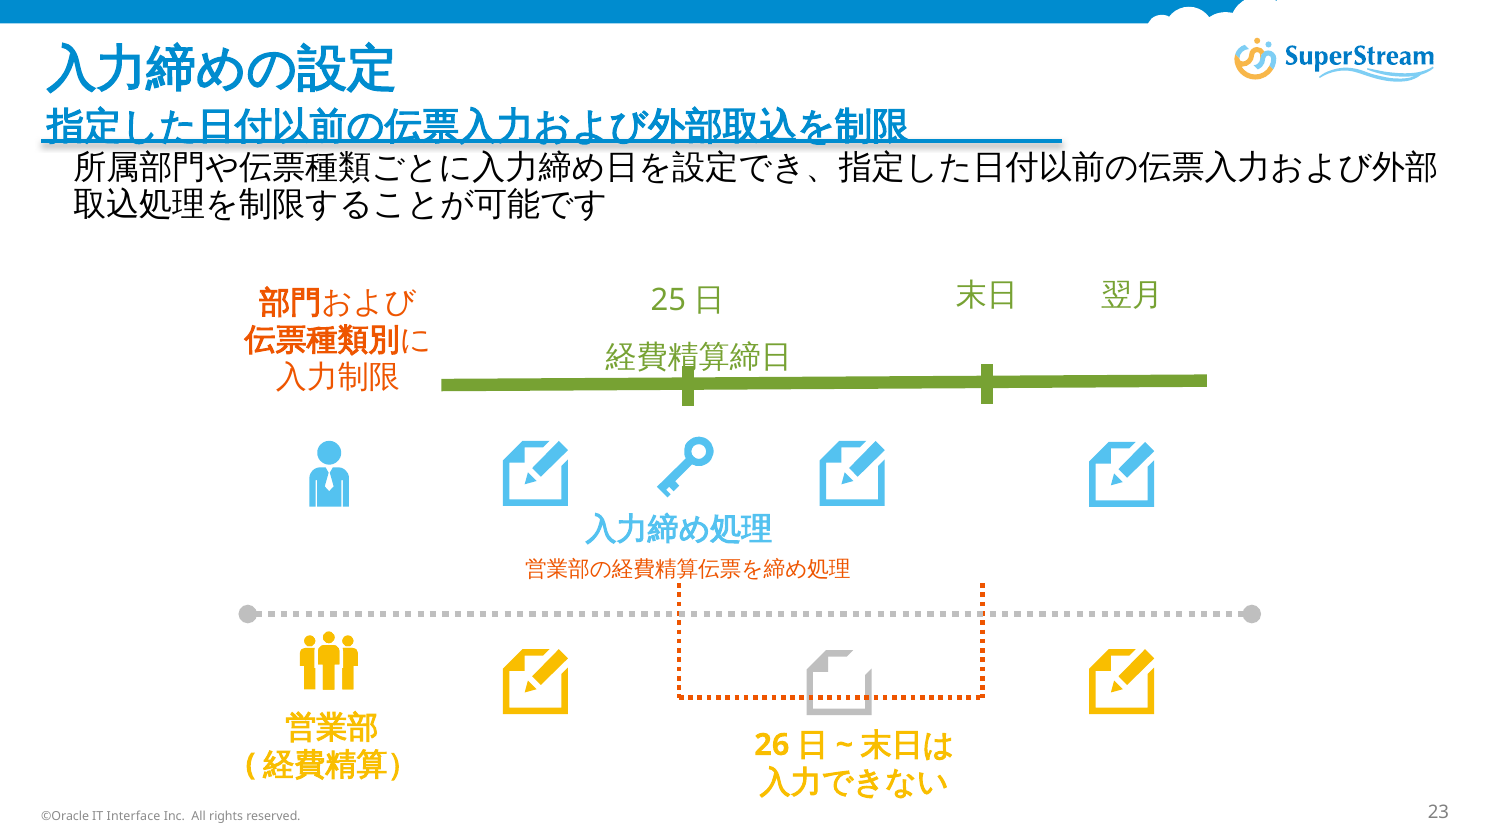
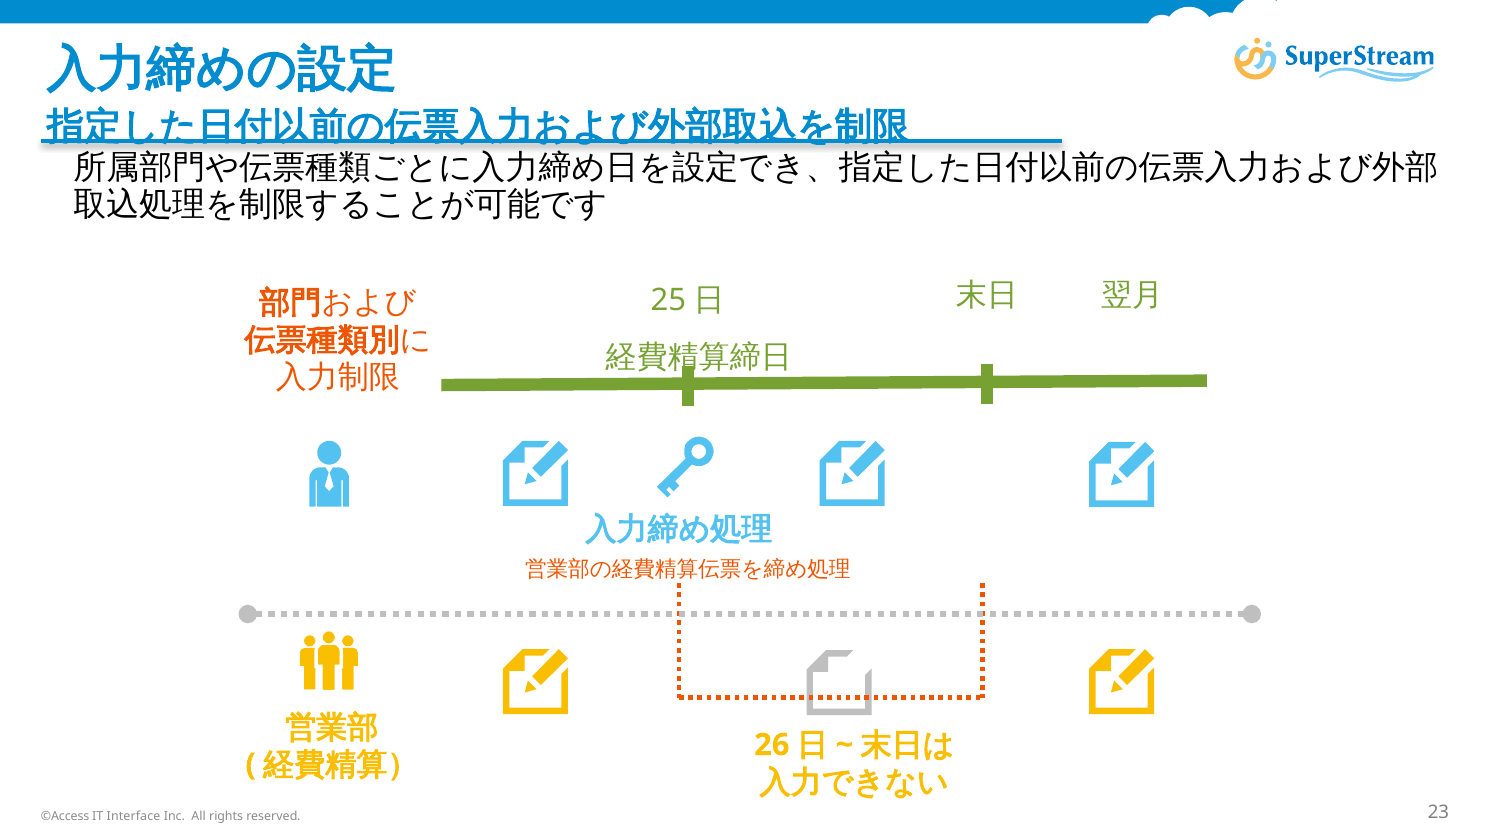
©Oracle: ©Oracle -> ©Access (65, 817)
